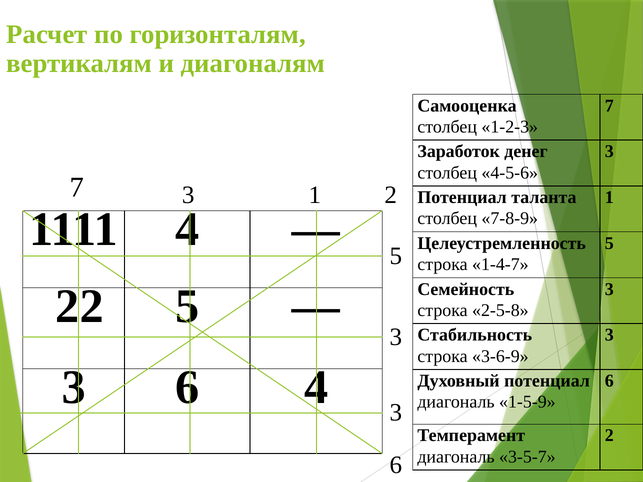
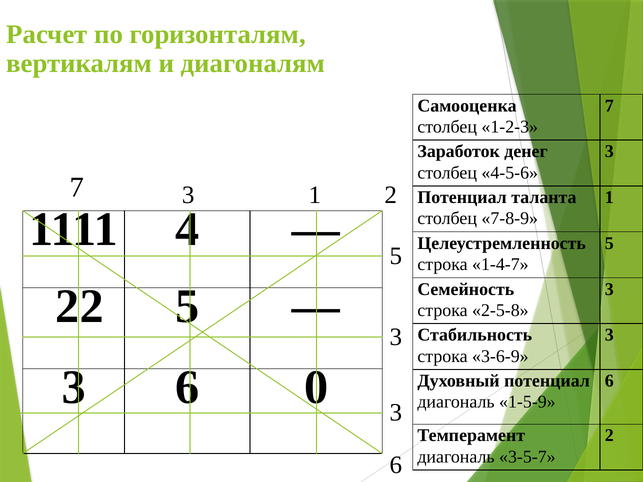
6 4: 4 -> 0 (316, 387)
